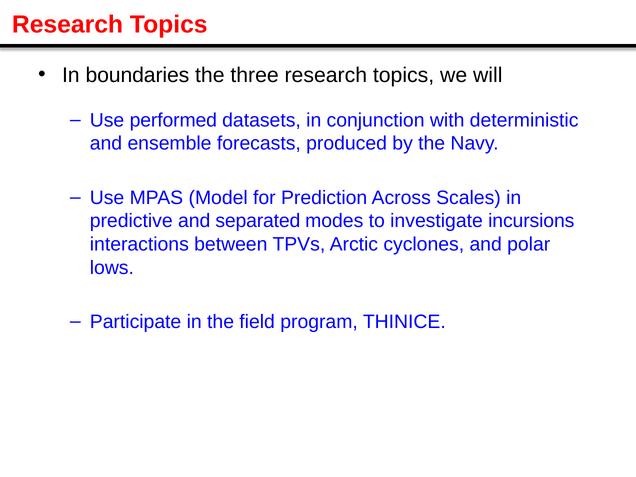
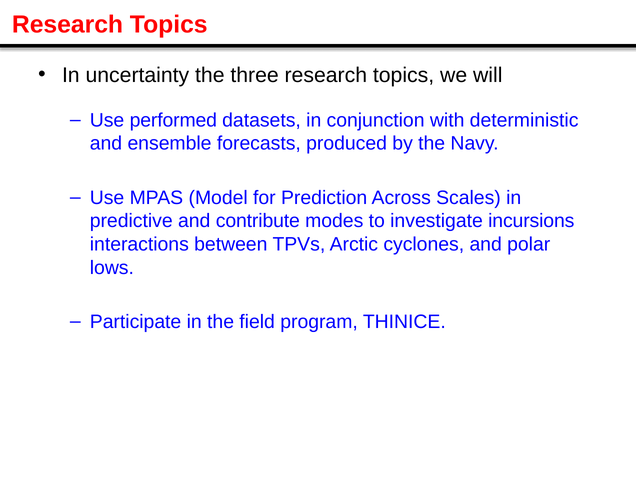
boundaries: boundaries -> uncertainty (137, 75)
separated: separated -> contribute (258, 221)
